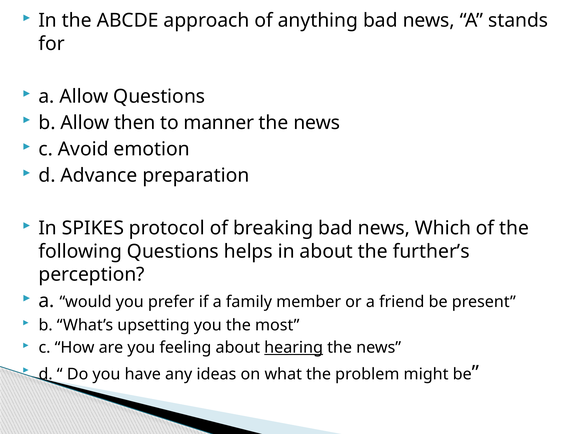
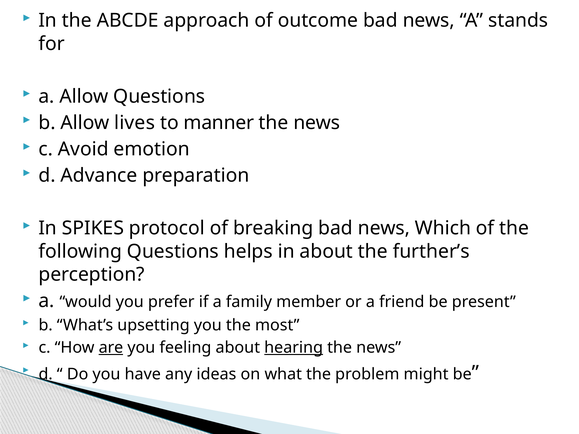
anything: anything -> outcome (318, 21)
then: then -> lives (135, 123)
are underline: none -> present (111, 348)
